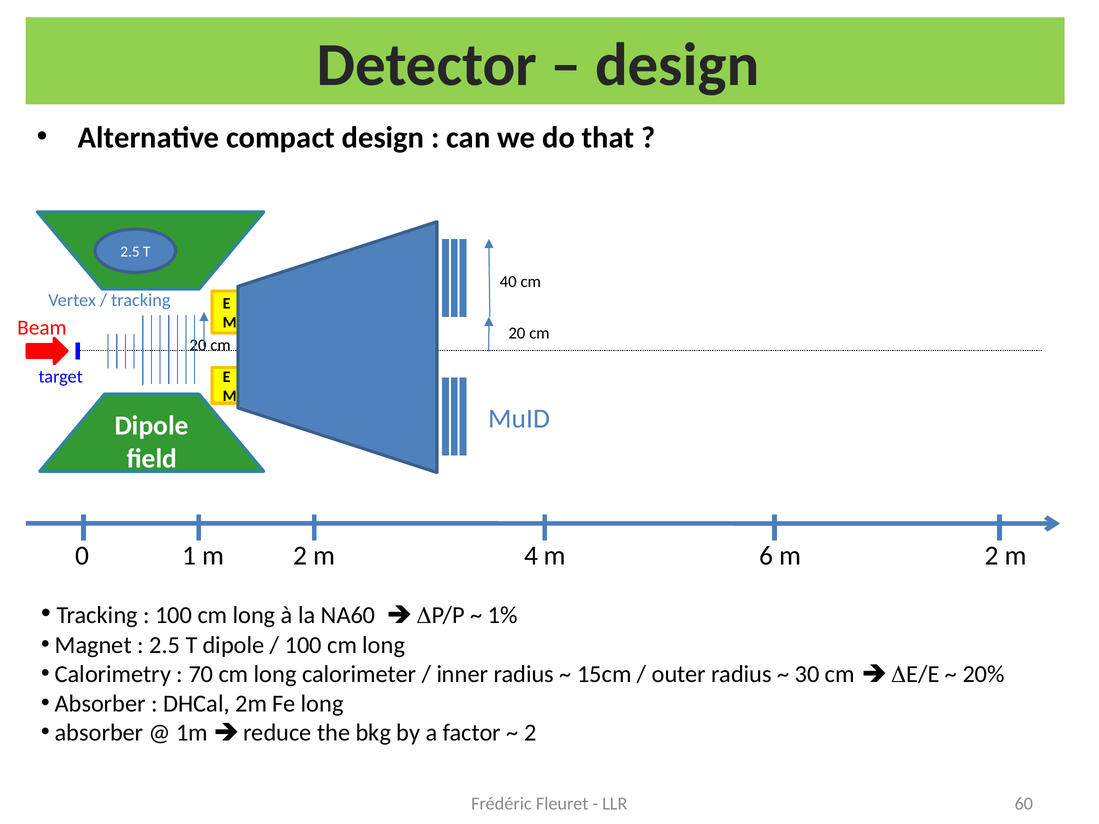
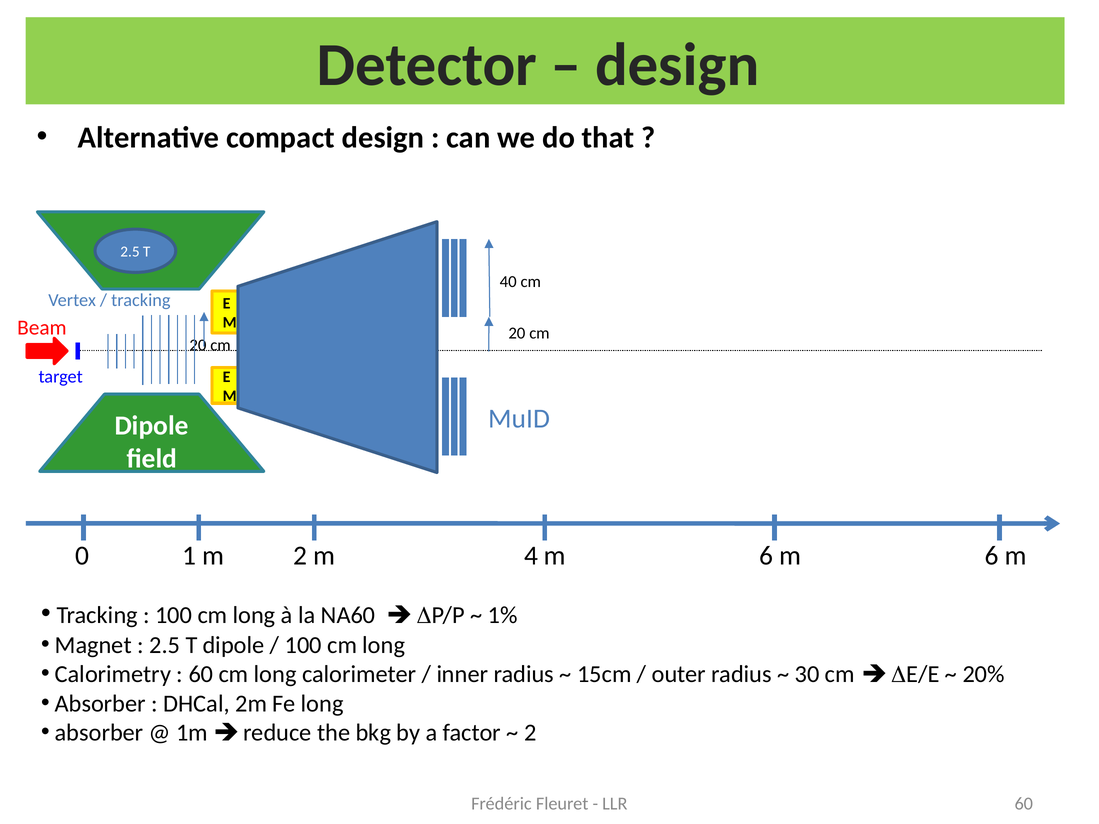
6 m 2: 2 -> 6 (992, 556)
70: 70 -> 60 (201, 674)
